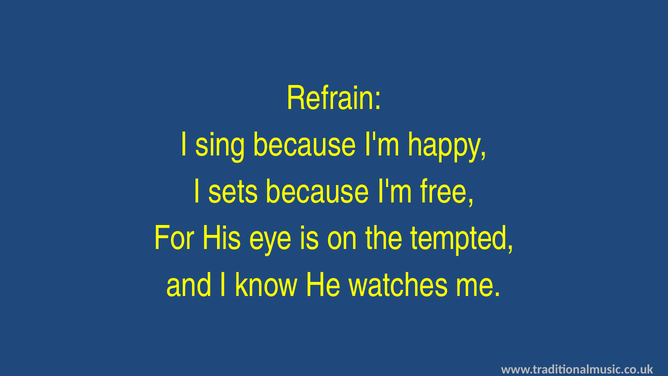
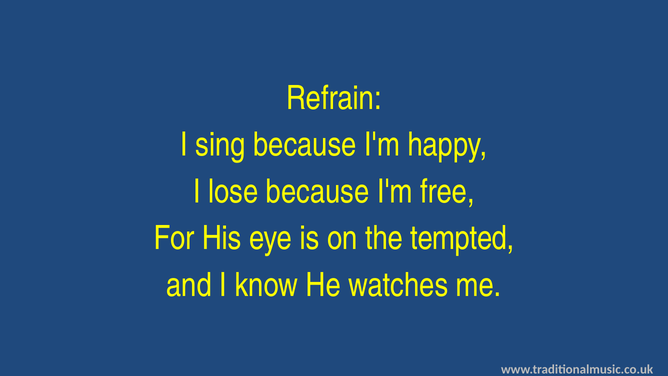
sets: sets -> lose (233, 192)
